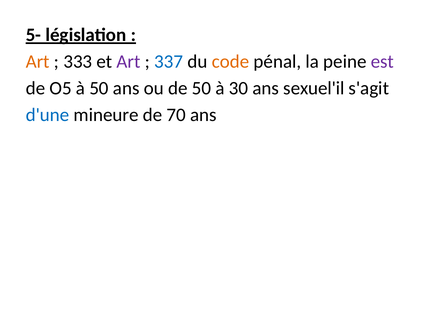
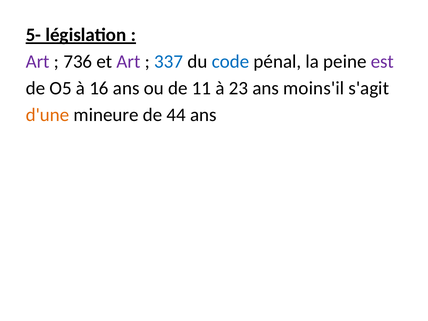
Art colour: orange -> purple (38, 62)
333: 333 -> 736 (78, 62)
code colour: orange -> blue (231, 62)
à 50: 50 -> 16 (99, 88)
de 50: 50 -> 11 (202, 88)
30: 30 -> 23 (239, 88)
sexuel'il: sexuel'il -> moins'il (314, 88)
d'une colour: blue -> orange (47, 115)
70: 70 -> 44 (176, 115)
